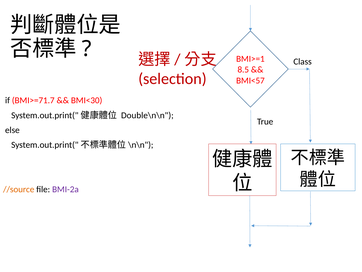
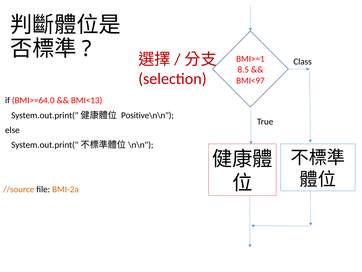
BMI<57: BMI<57 -> BMI<97 (250, 80)
BMI>=71.7: BMI>=71.7 -> BMI>=64.0 (33, 100)
BMI<30: BMI<30 -> BMI<13 (87, 100)
Double\n\n: Double\n\n -> Positive\n\n (147, 115)
BMI-2a colour: purple -> orange (65, 189)
